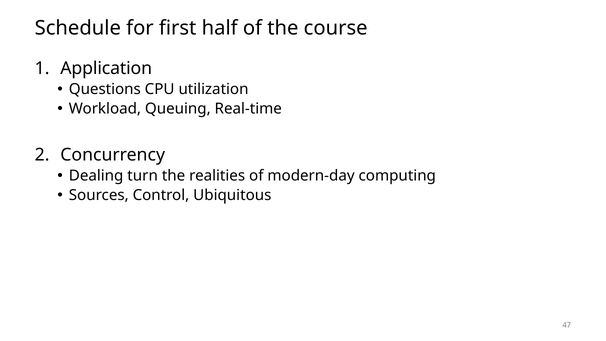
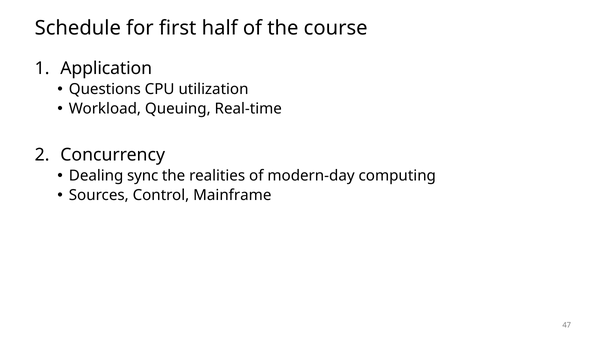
turn: turn -> sync (143, 176)
Ubiquitous: Ubiquitous -> Mainframe (232, 195)
